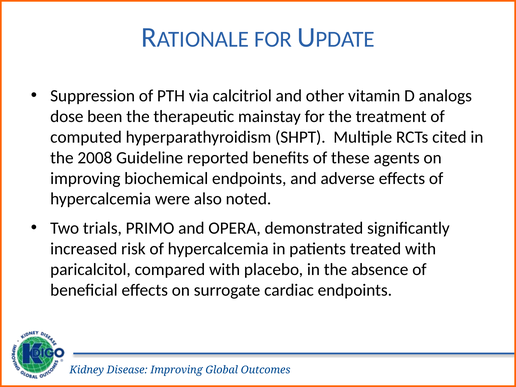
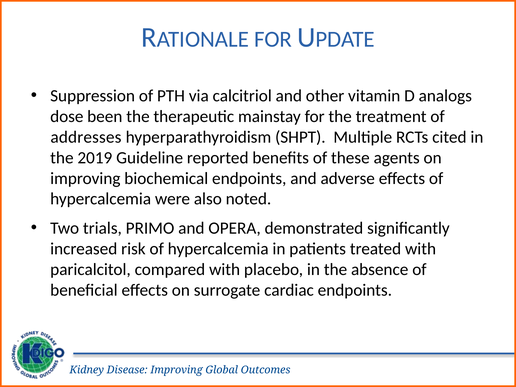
computed: computed -> addresses (86, 137)
2008: 2008 -> 2019 (95, 158)
